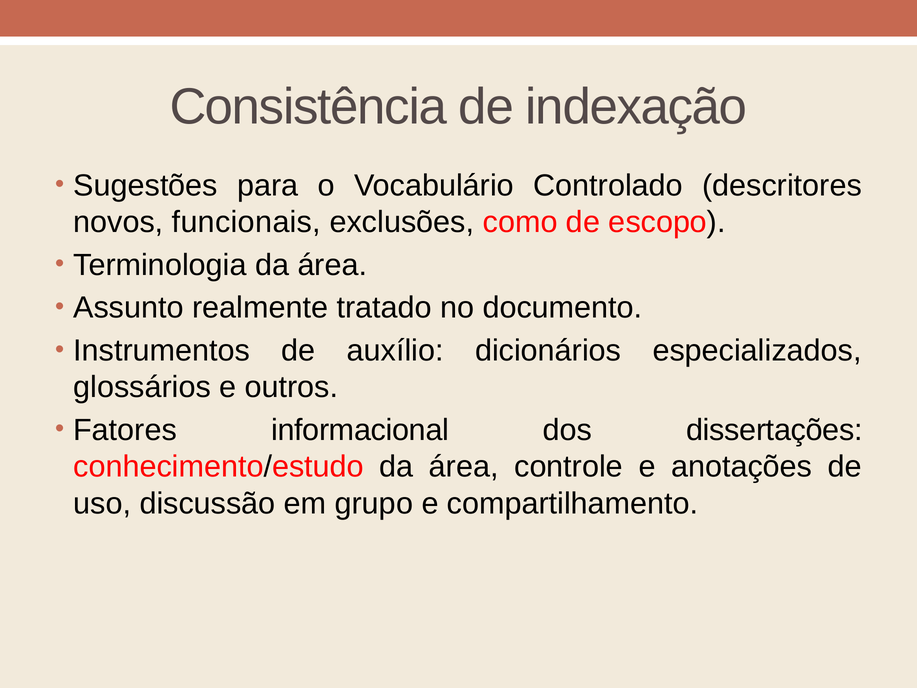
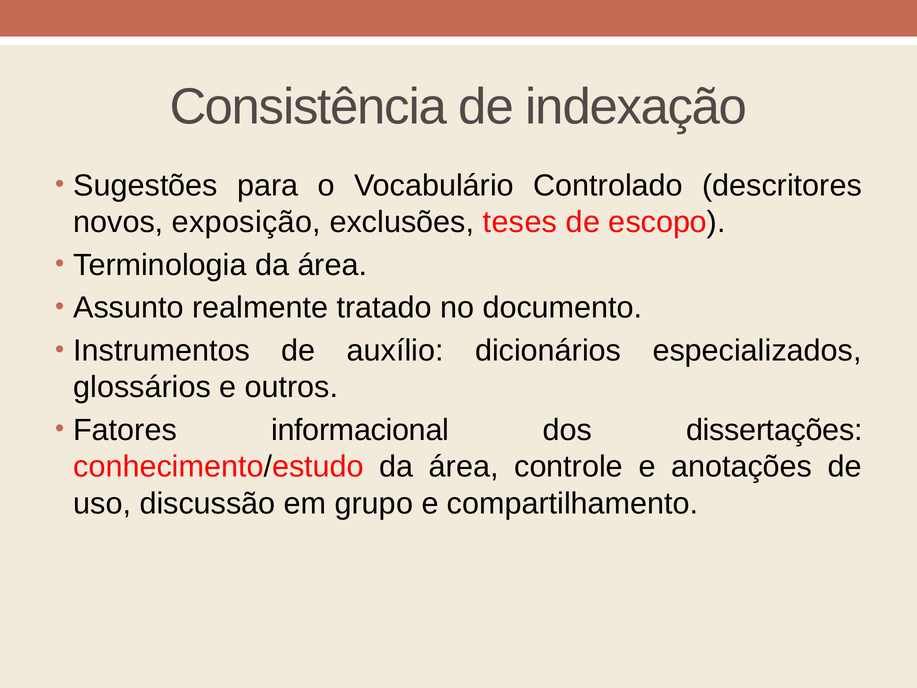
funcionais: funcionais -> exposição (246, 222)
como: como -> teses (520, 222)
